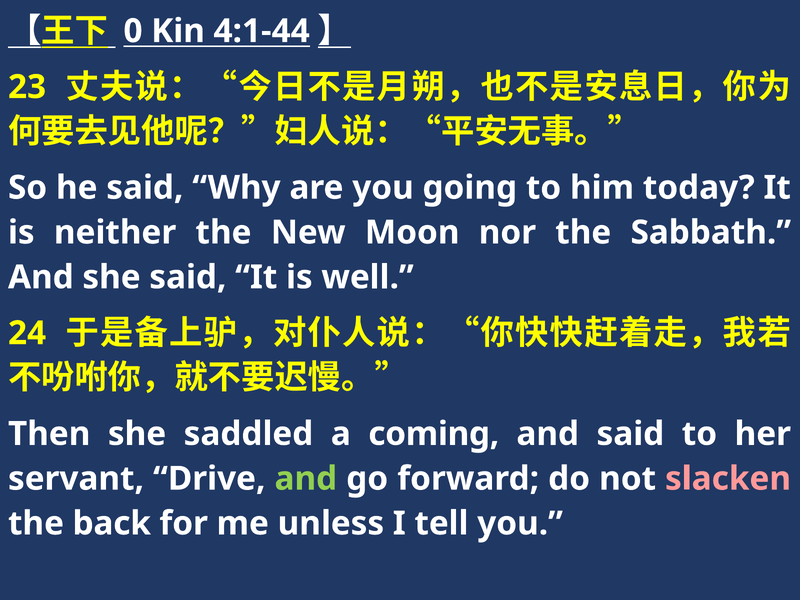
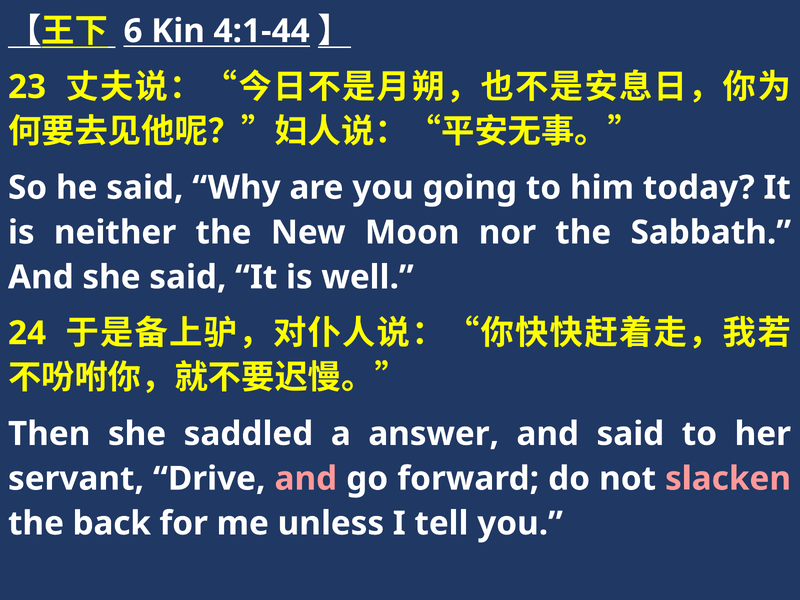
0: 0 -> 6 (133, 31)
coming: coming -> answer (434, 434)
and colour: light green -> pink (306, 479)
